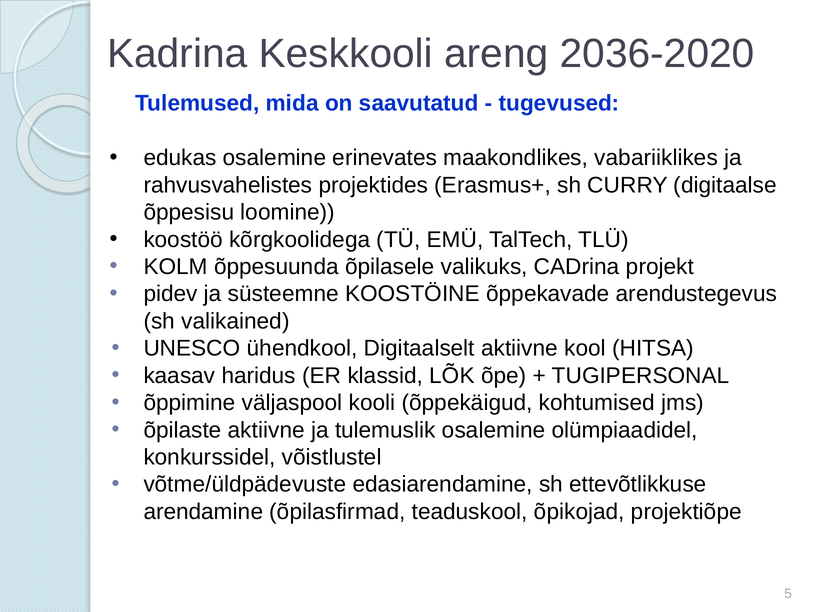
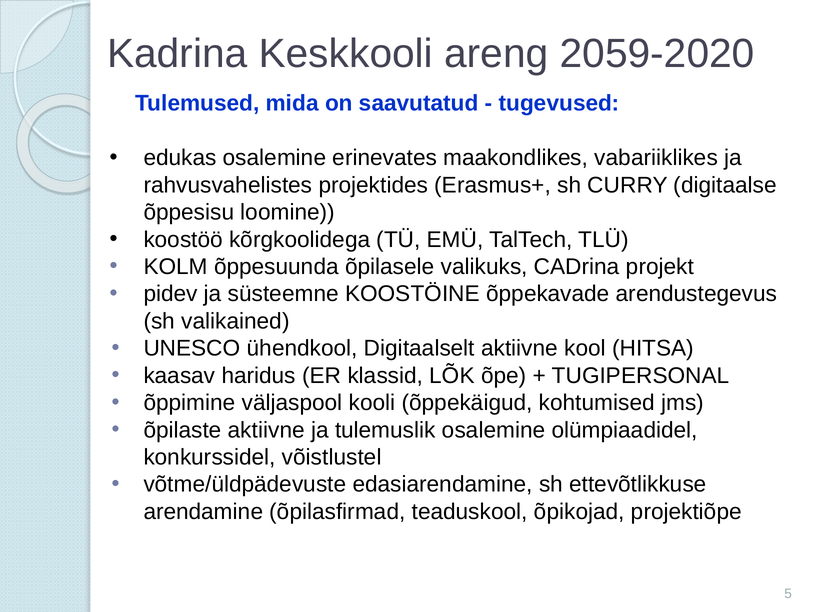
2036-2020: 2036-2020 -> 2059-2020 (657, 54)
